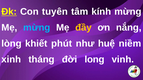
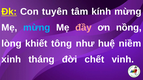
đầy colour: yellow -> pink (83, 28)
nắng: nắng -> nồng (129, 28)
phút: phút -> tông (62, 44)
long: long -> chết (94, 60)
